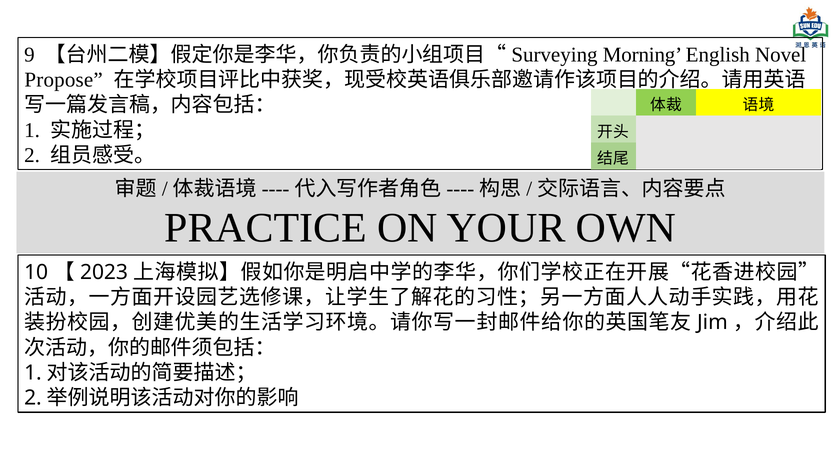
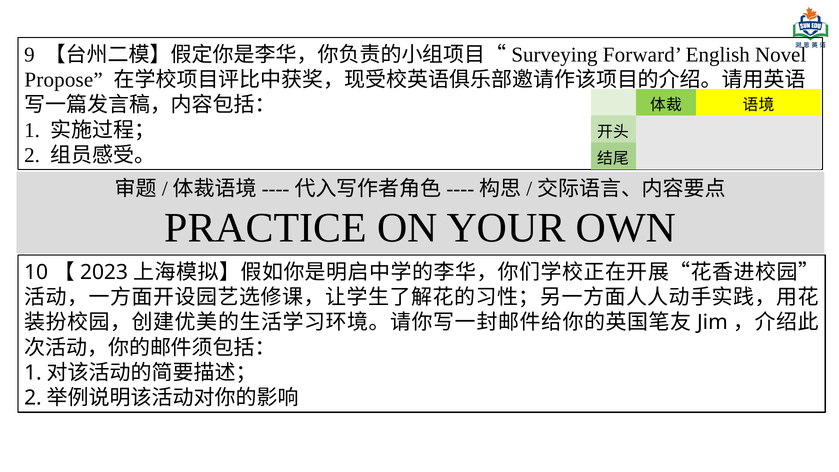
Morning: Morning -> Forward (642, 55)
